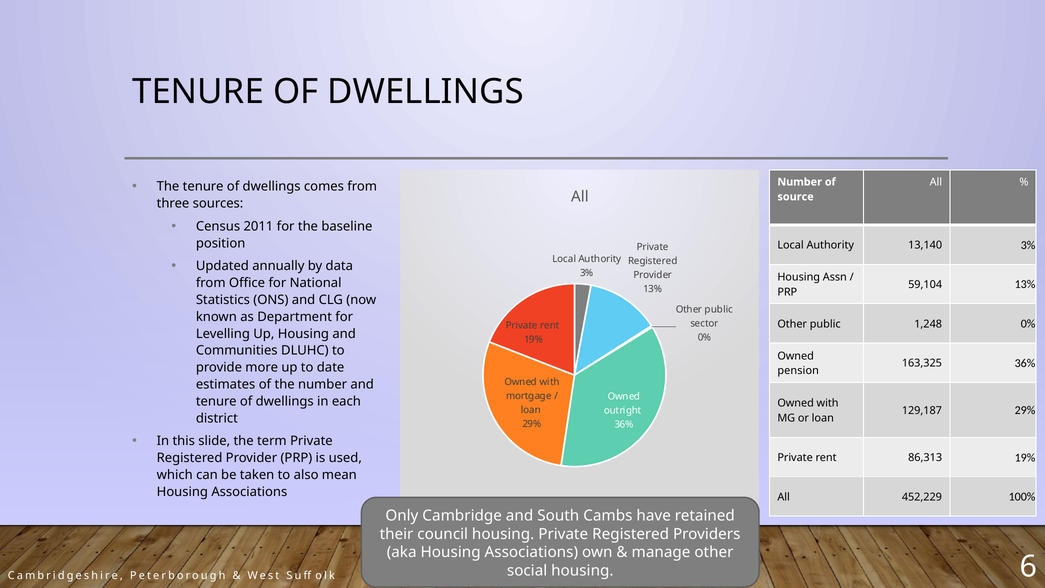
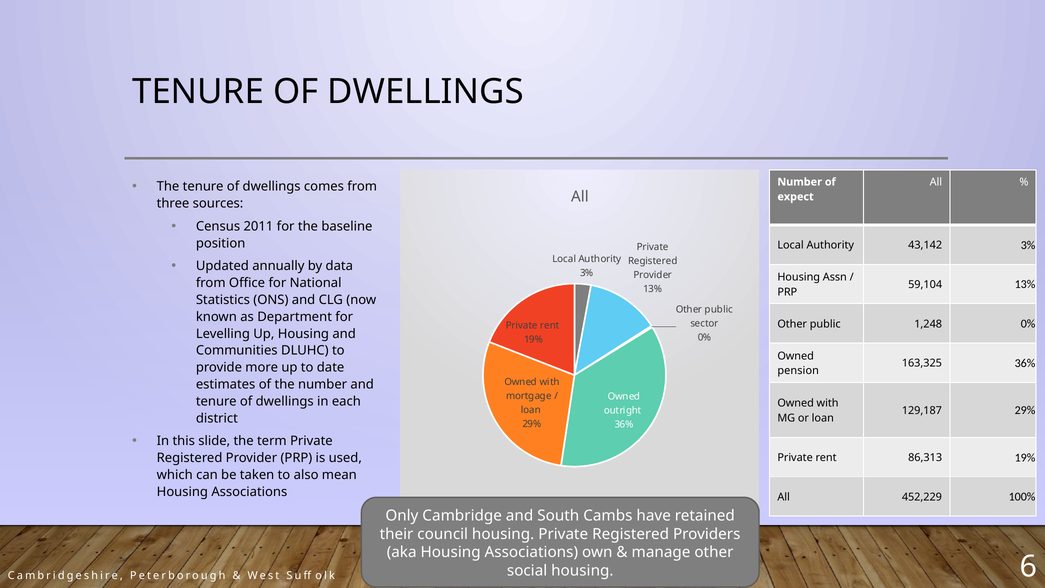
source: source -> expect (796, 197)
13,140: 13,140 -> 43,142 (925, 245)
